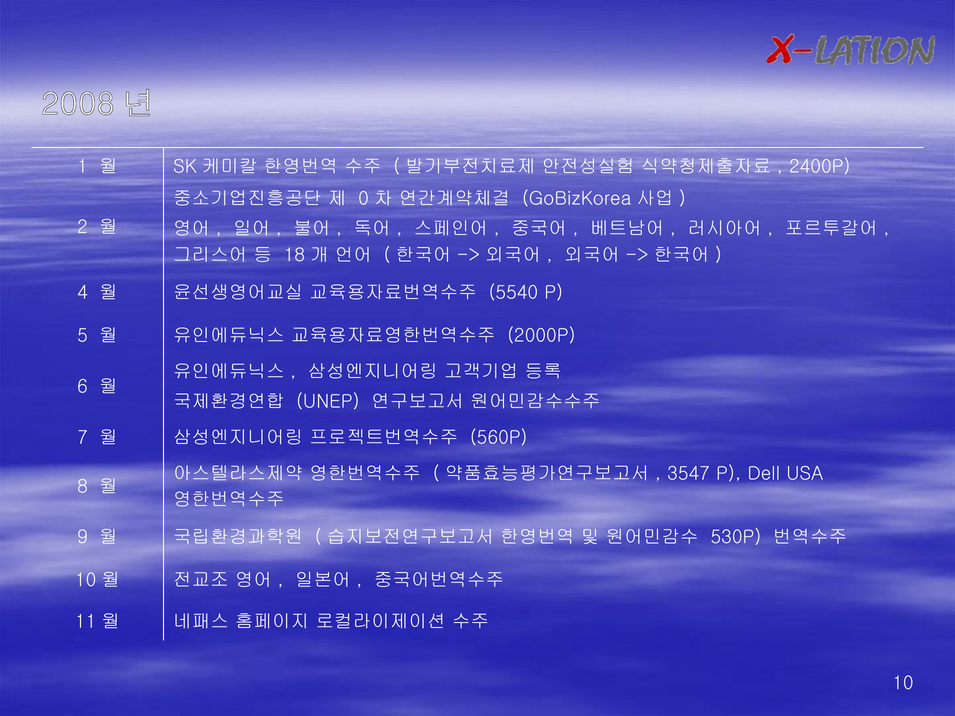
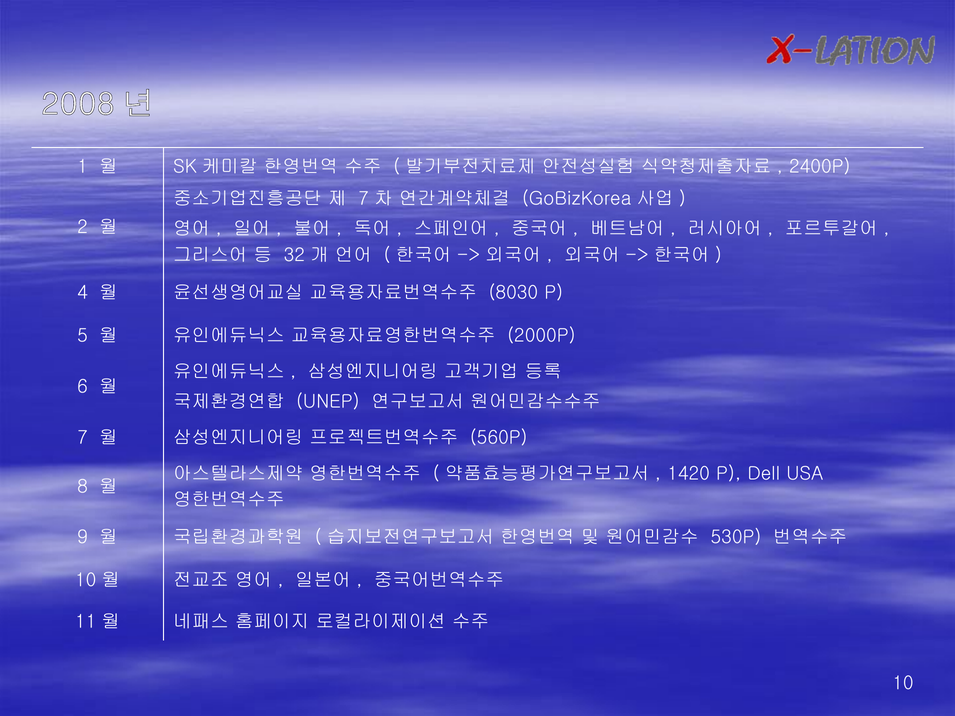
0: 0 -> 7 (363, 199)
18: 18 -> 32 (294, 255)
5540: 5540 -> 8030 (513, 293)
3547: 3547 -> 1420 (689, 474)
